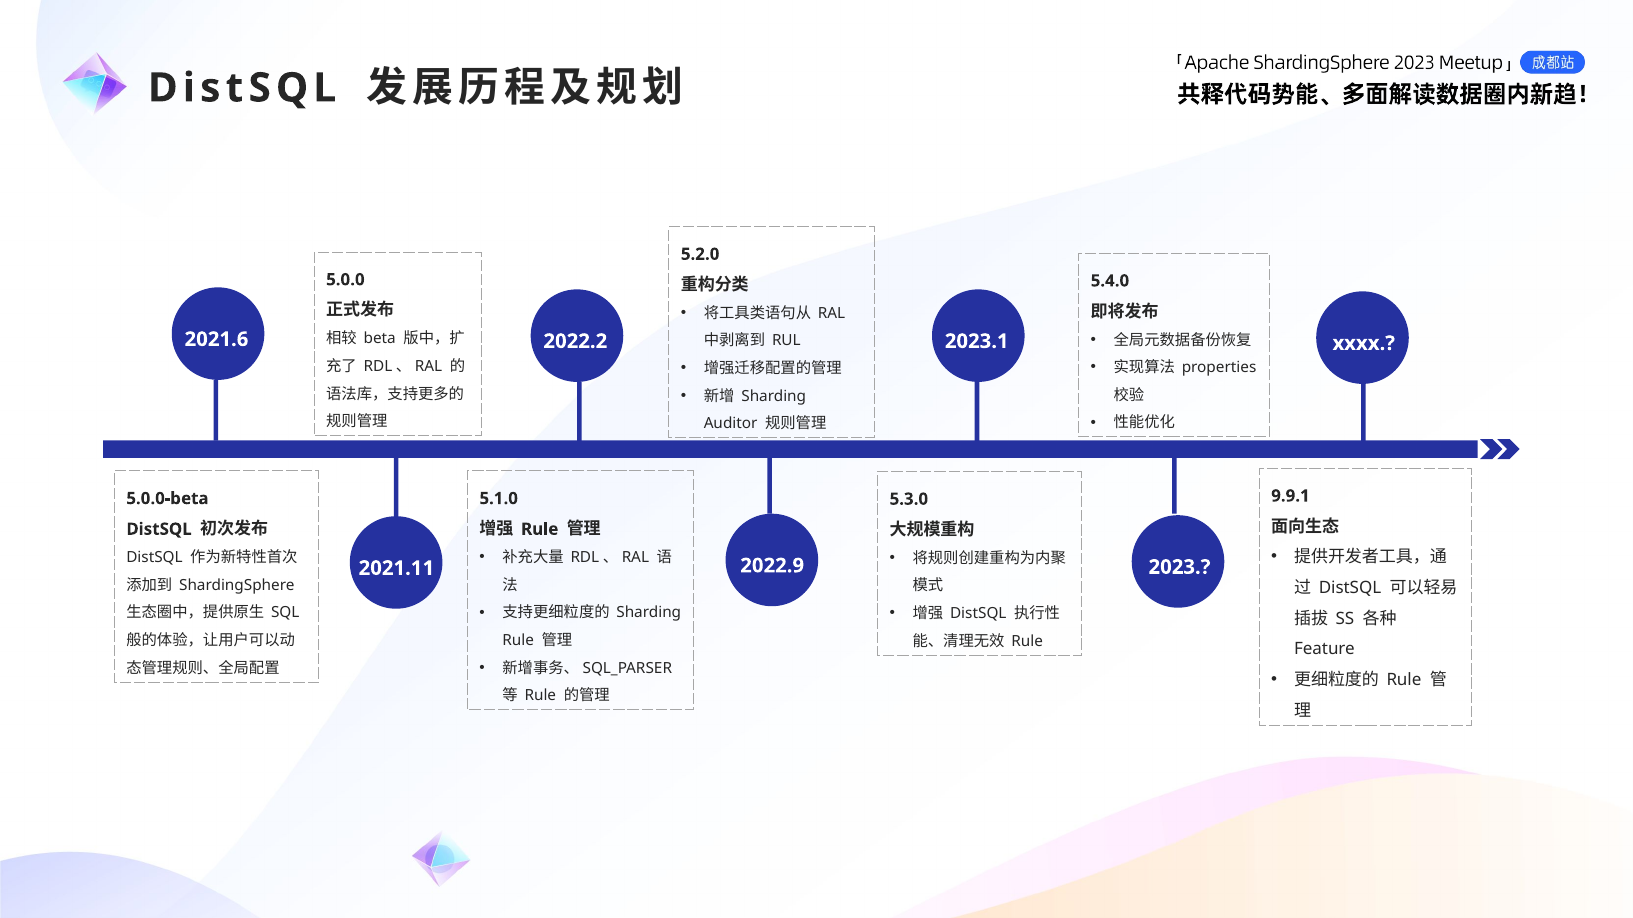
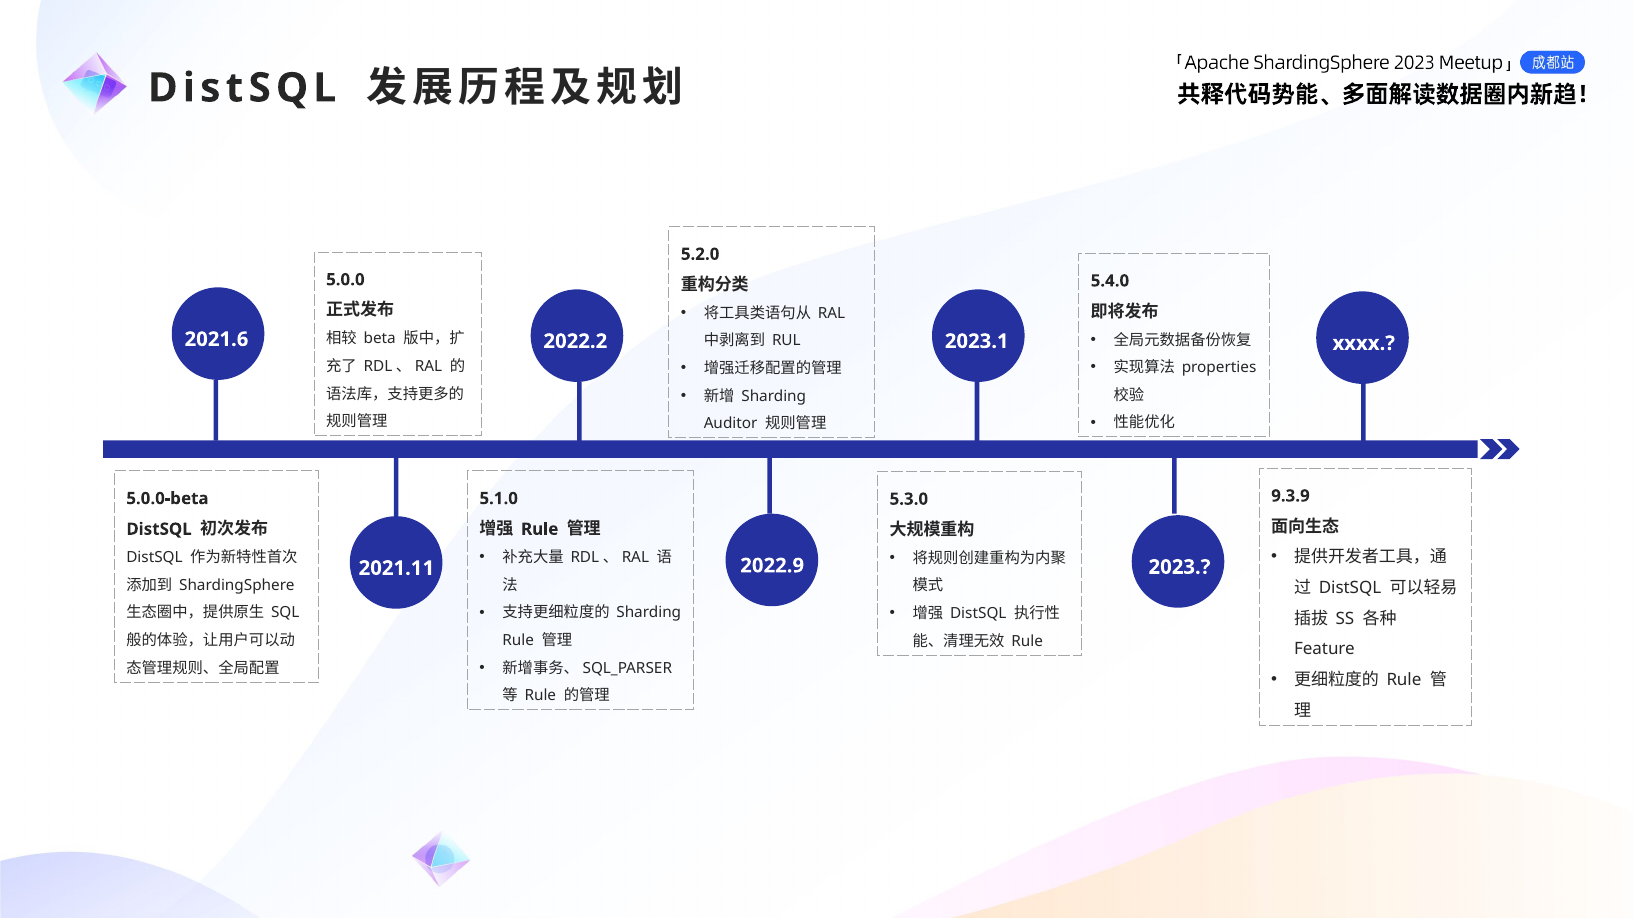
9.9.1: 9.9.1 -> 9.3.9 (1290, 496)
